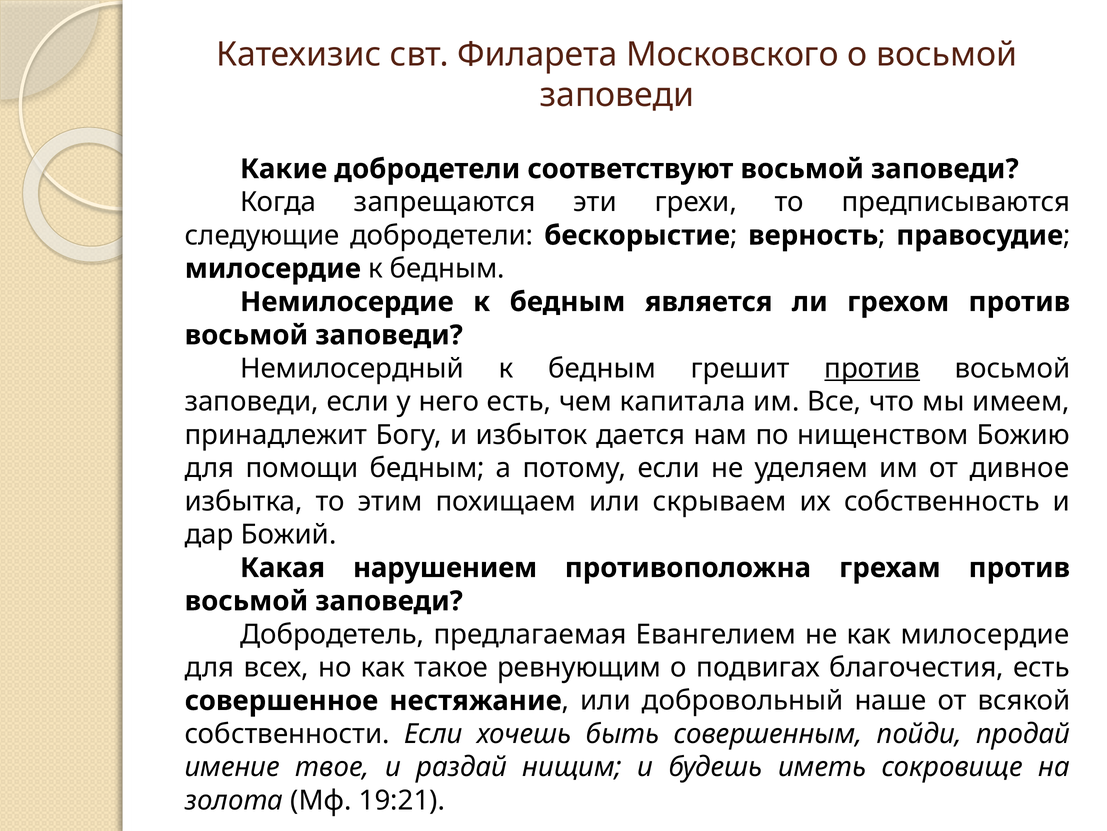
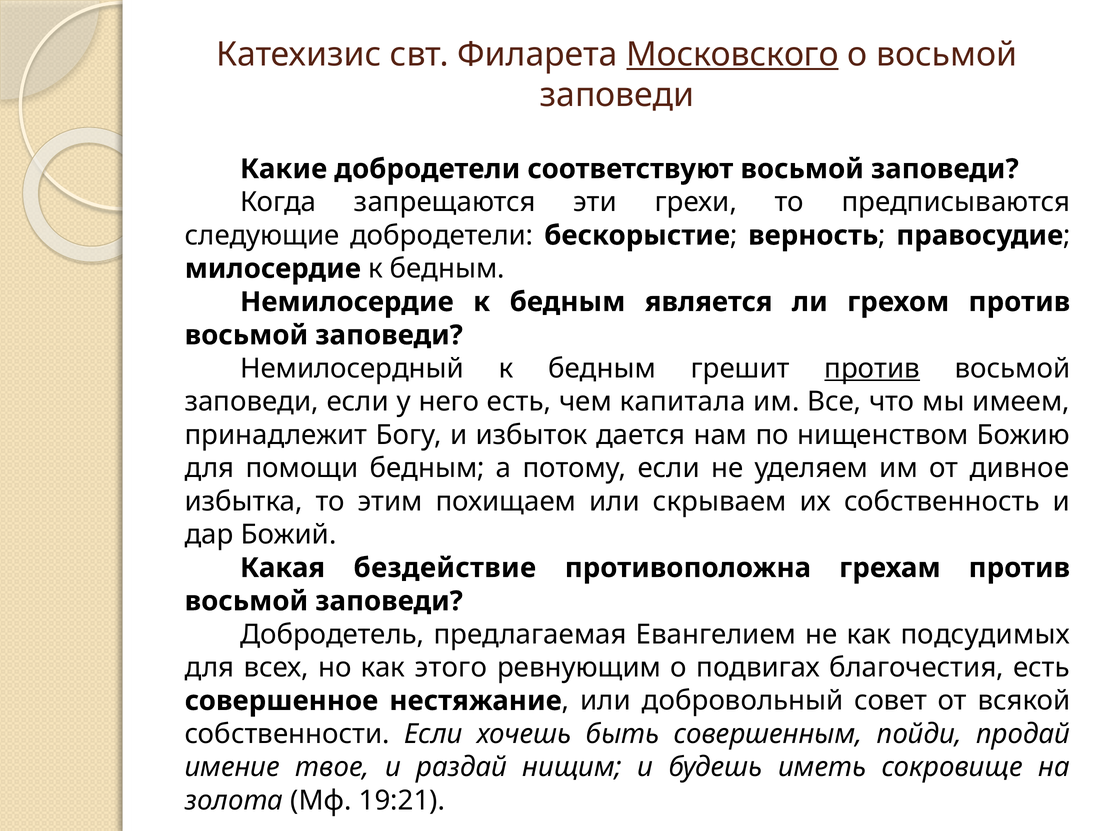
Московского underline: none -> present (732, 55)
нарушением: нарушением -> бездействие (445, 567)
как милосердие: милосердие -> подсудимых (985, 634)
такое: такое -> этого (451, 667)
наше: наше -> совет (891, 700)
